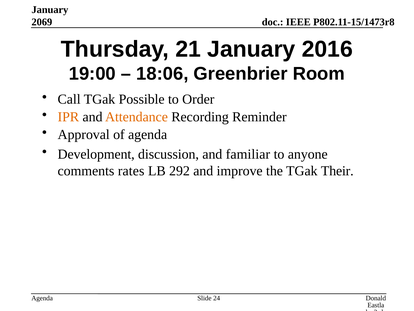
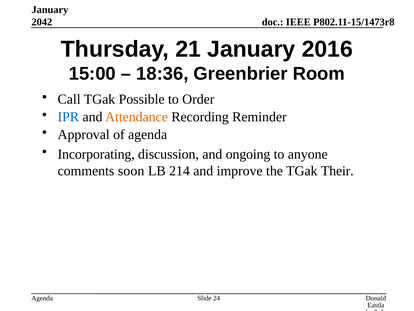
2069: 2069 -> 2042 (42, 22)
19:00: 19:00 -> 15:00 (92, 74)
18:06: 18:06 -> 18:36 (162, 74)
IPR colour: orange -> blue (68, 117)
Development: Development -> Incorporating (96, 154)
familiar: familiar -> ongoing (248, 154)
rates: rates -> soon (131, 171)
292: 292 -> 214 (179, 171)
